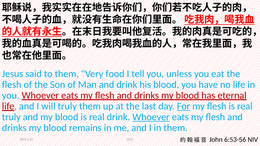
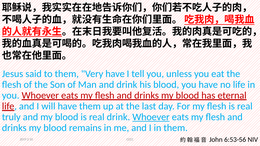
Very food: food -> have (115, 74)
will truly: truly -> have (67, 106)
For underline: present -> none (184, 106)
